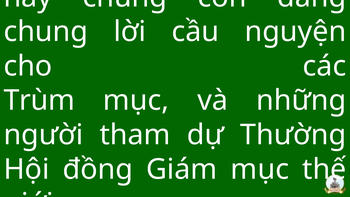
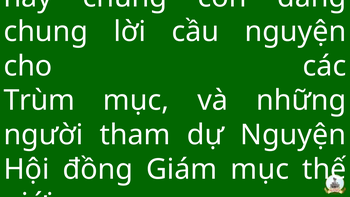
dự Thường: Thường -> Nguyện (293, 135)
